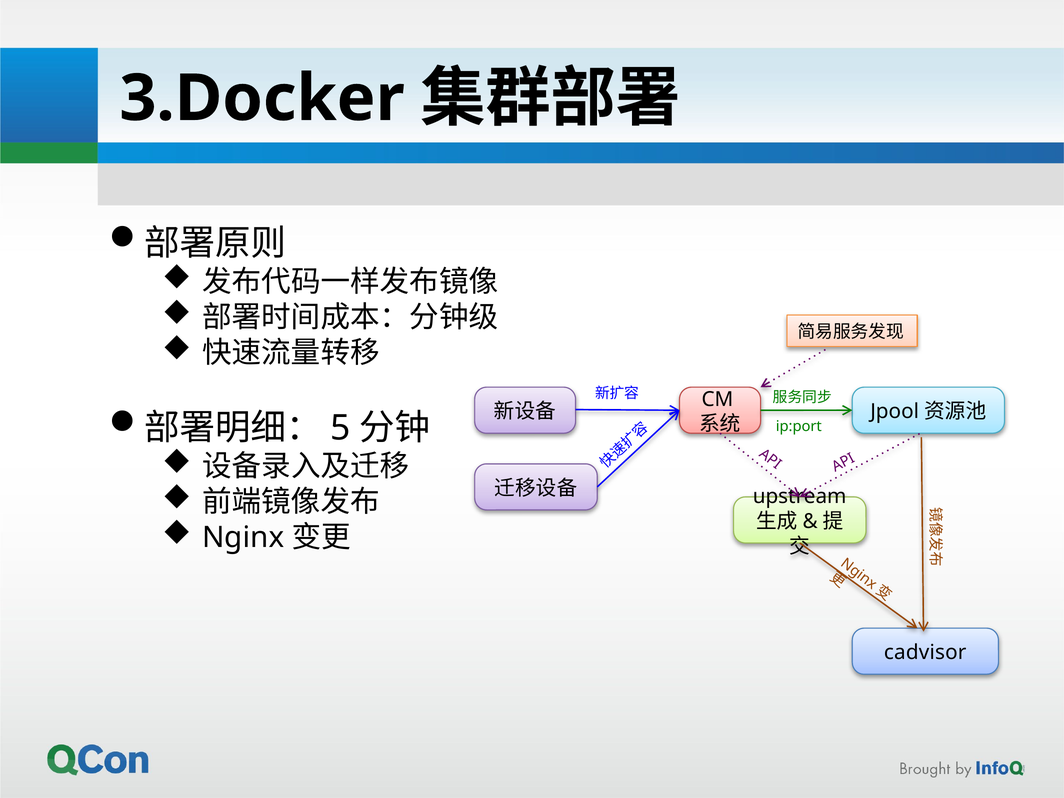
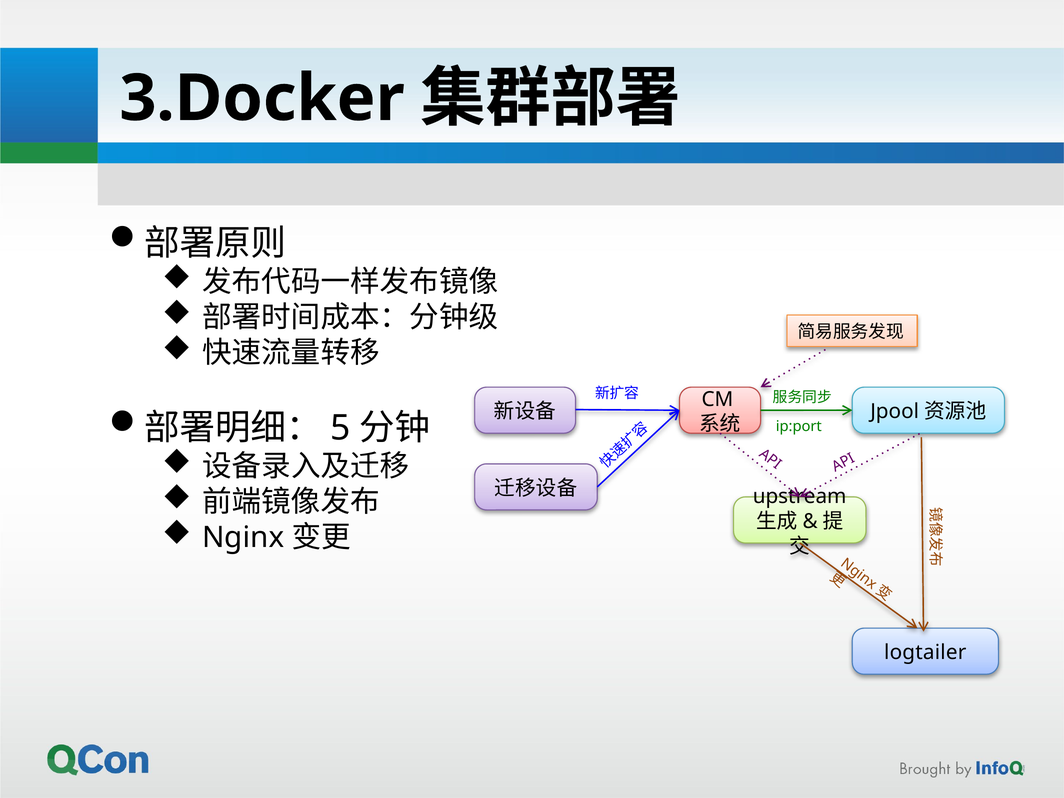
cadvisor: cadvisor -> logtailer (925, 653)
